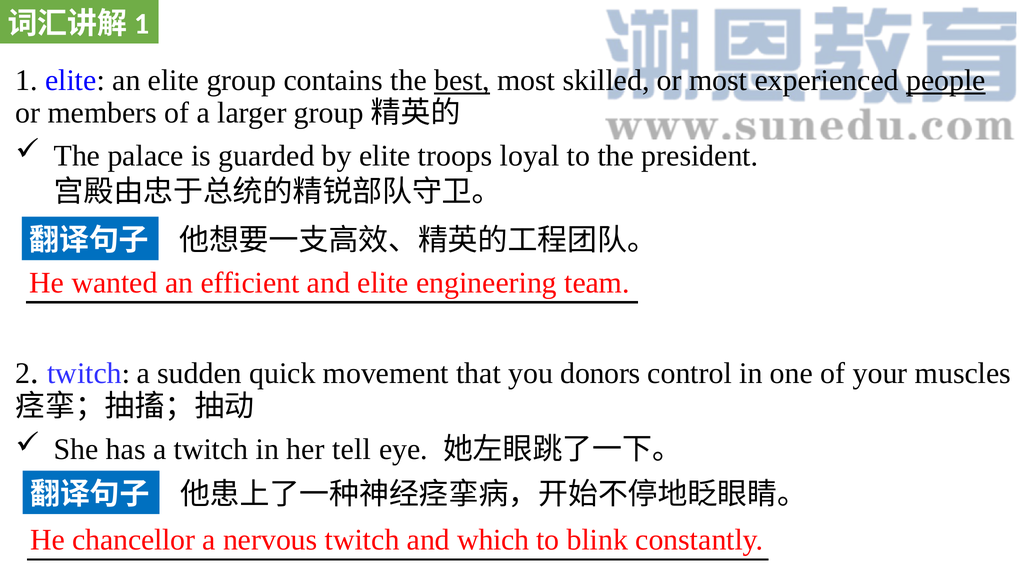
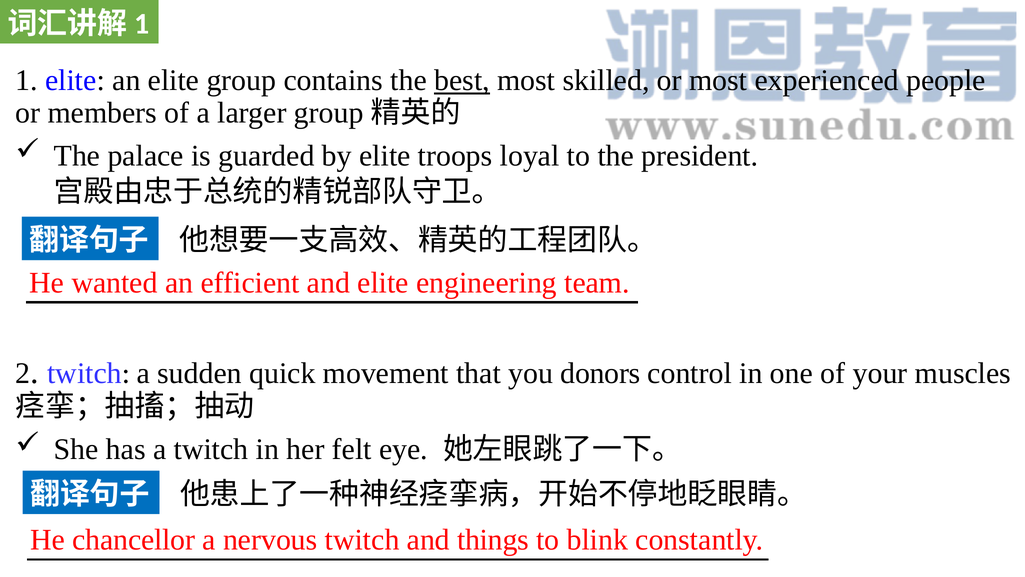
people underline: present -> none (946, 81)
tell: tell -> felt (352, 449)
which: which -> things (493, 540)
